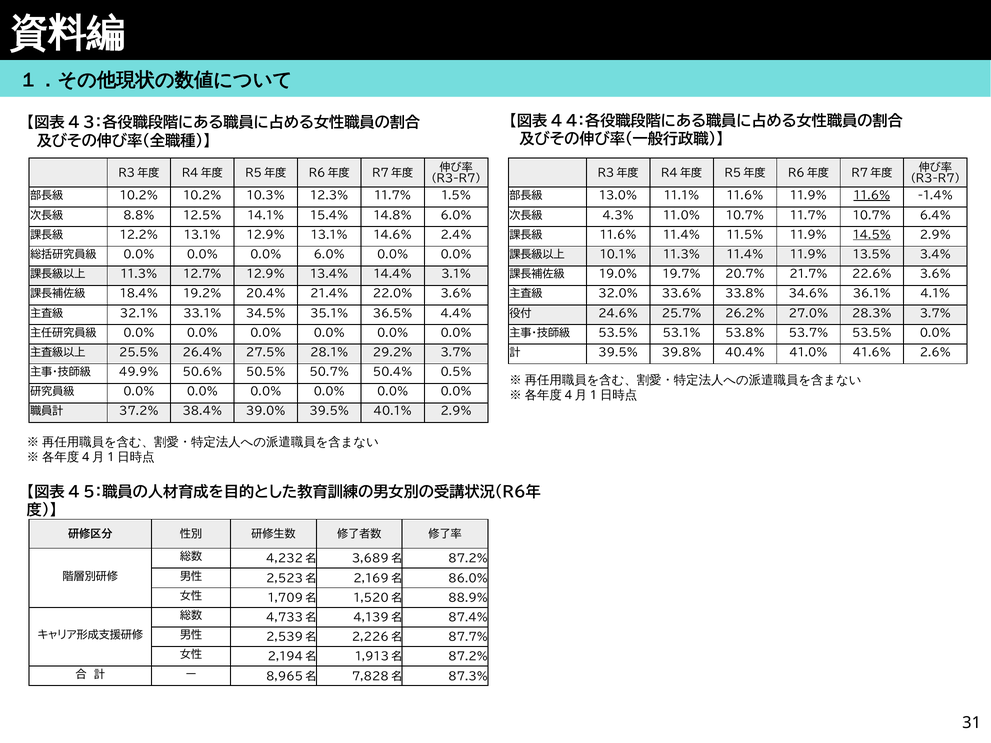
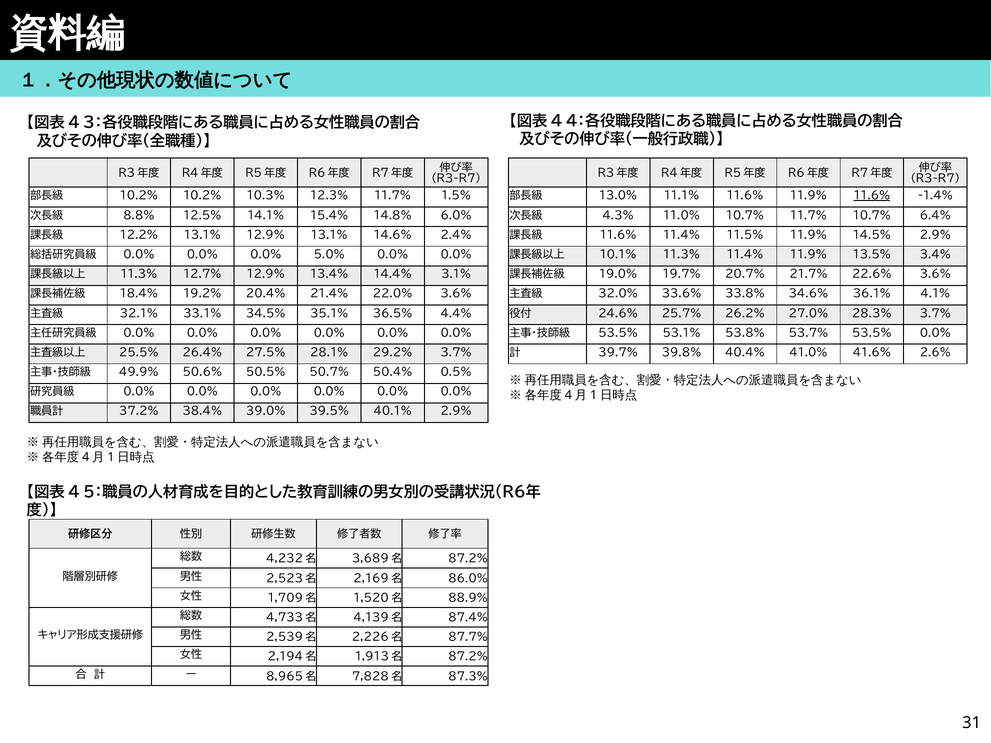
14.5% underline: present -> none (872, 235)
0.0% 6.0%: 6.0% -> 5.0% (329, 255)
39.5%: 39.5% -> 39.7% (618, 353)
